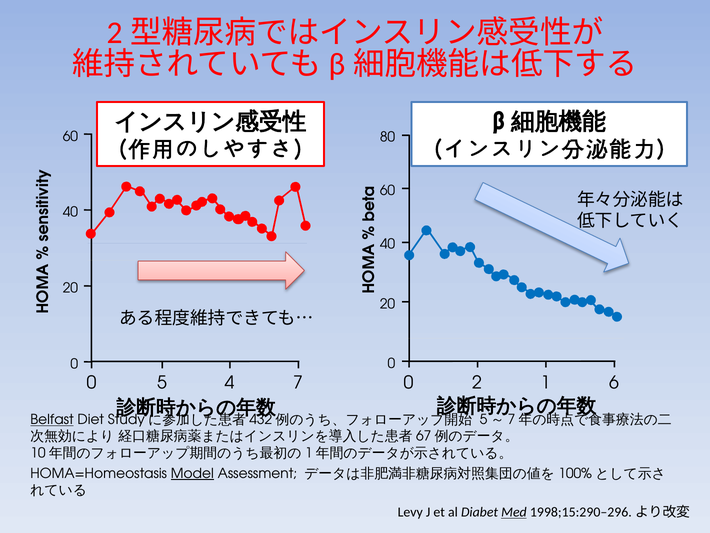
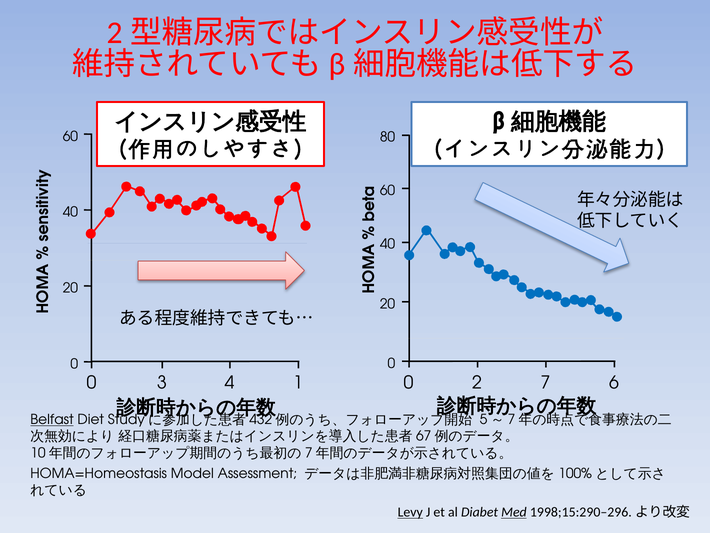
0 5: 5 -> 3 (162, 383)
4 7: 7 -> 1 (298, 383)
2 1: 1 -> 7 (546, 383)
1: 1 -> 7 (309, 453)
Model underline: present -> none (192, 473)
Levy underline: none -> present (410, 512)
